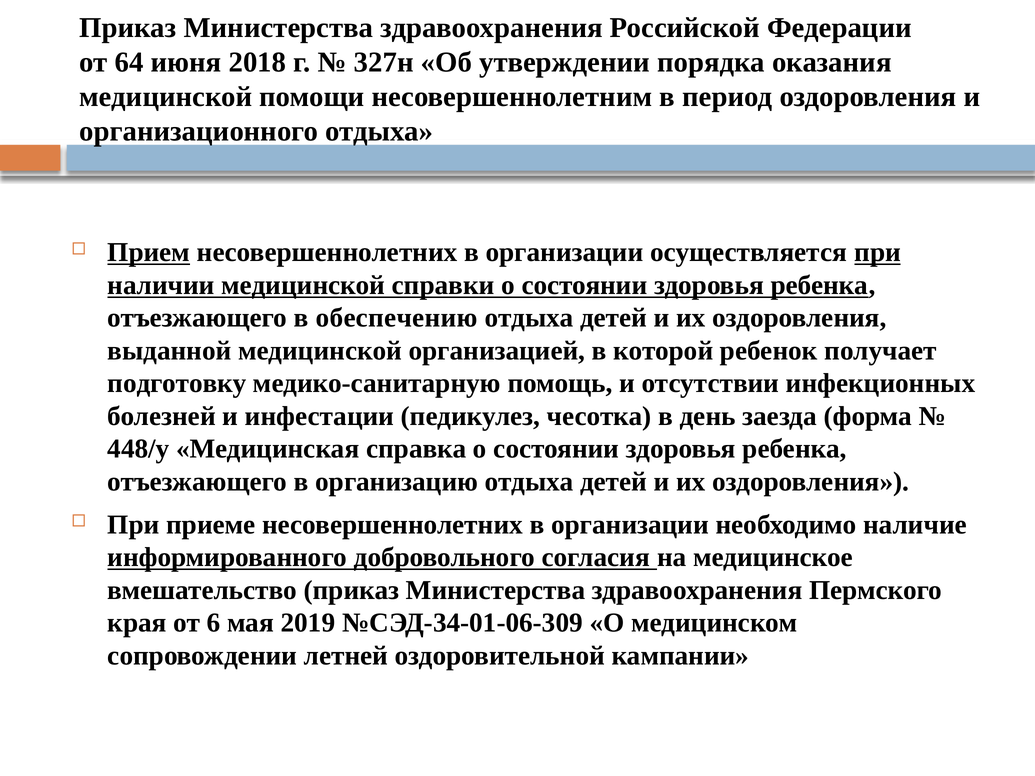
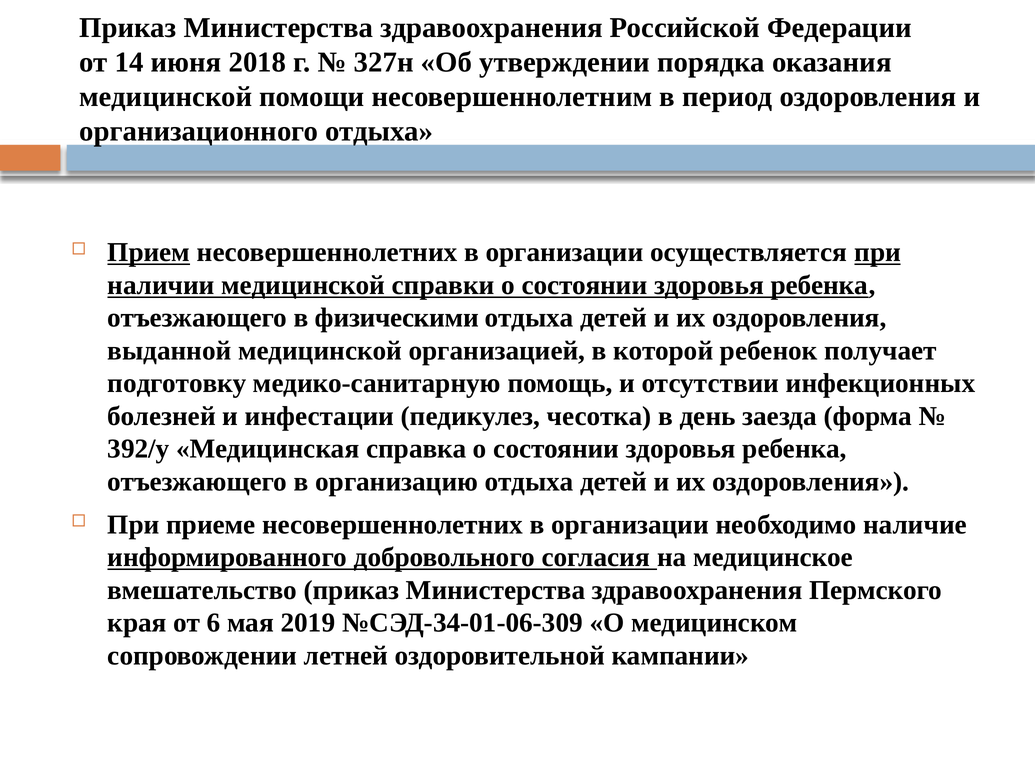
64: 64 -> 14 (129, 62)
обеспечению: обеспечению -> физическими (397, 318)
448/у: 448/у -> 392/у (138, 449)
